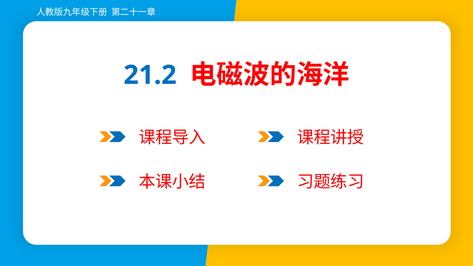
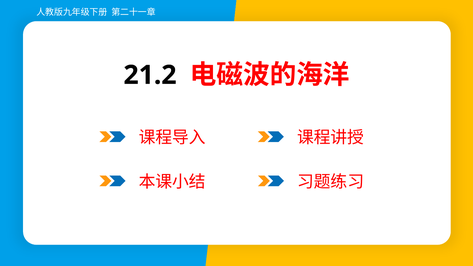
21.2 colour: blue -> black (150, 75)
